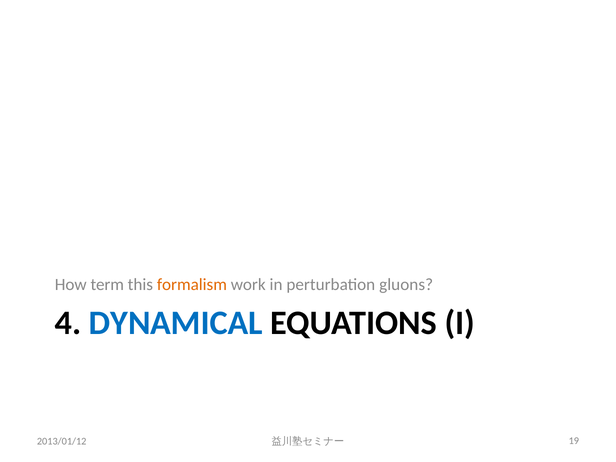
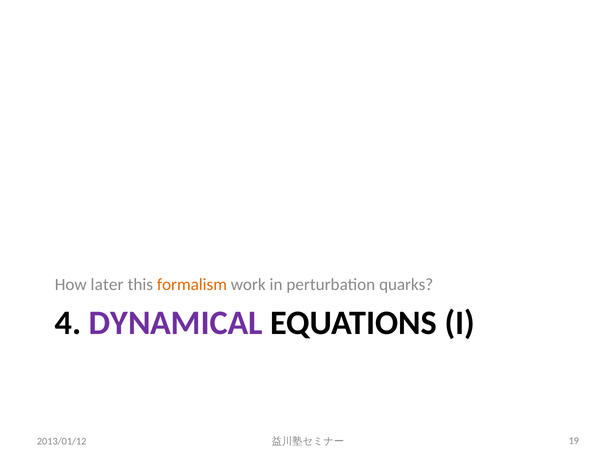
term: term -> later (107, 285)
gluons: gluons -> quarks (406, 285)
DYNAMICAL colour: blue -> purple (176, 323)
